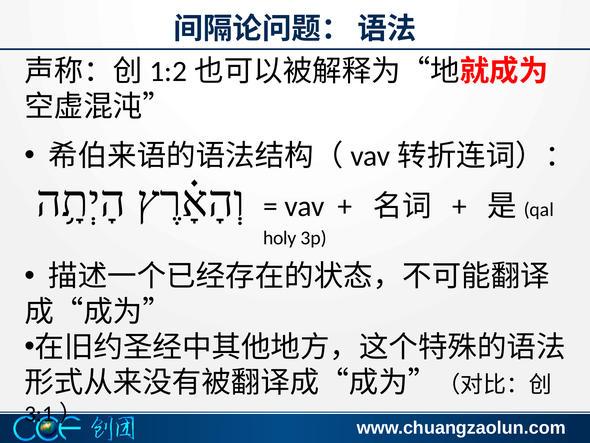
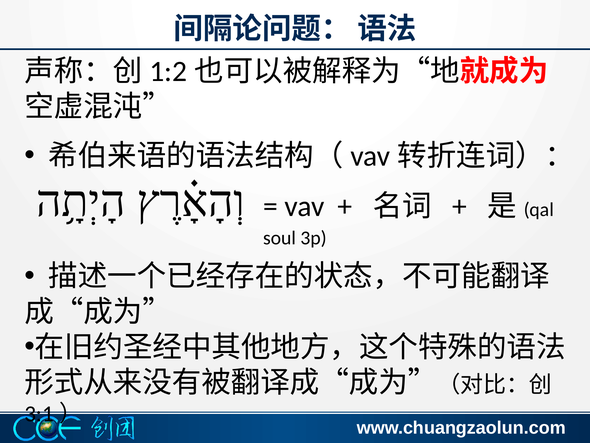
holy: holy -> soul (280, 238)
